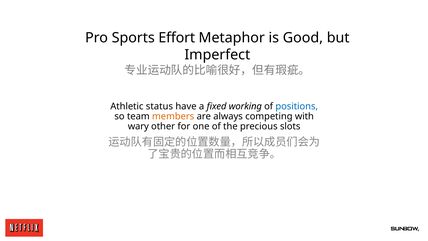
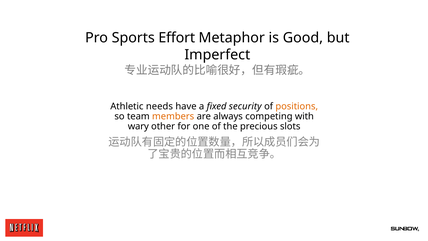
status: status -> needs (159, 106)
working: working -> security (245, 106)
positions colour: blue -> orange (297, 106)
